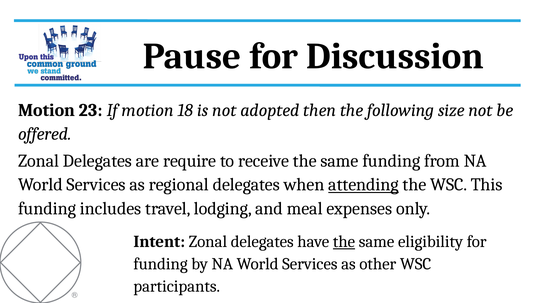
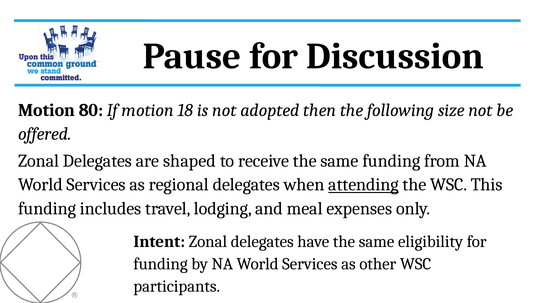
23: 23 -> 80 (91, 110)
require: require -> shaped (189, 161)
the underline: present -> none (344, 241)
